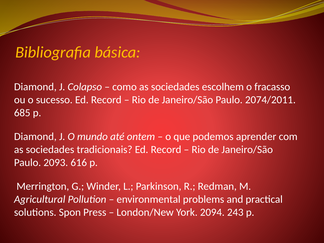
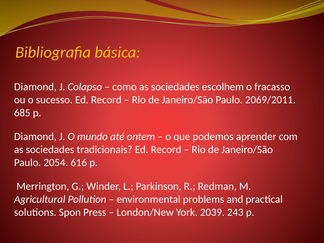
2074/2011: 2074/2011 -> 2069/2011 (270, 100)
2093: 2093 -> 2054 (56, 163)
2094: 2094 -> 2039 (212, 212)
